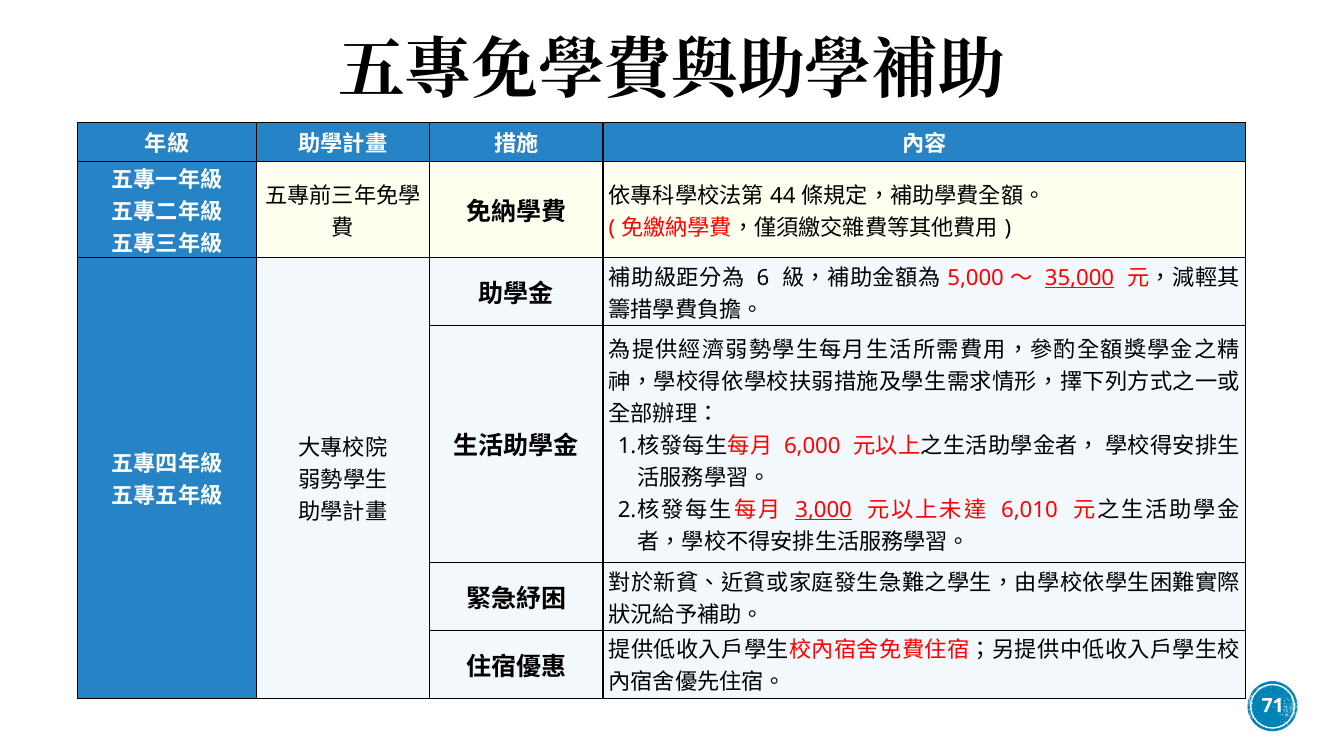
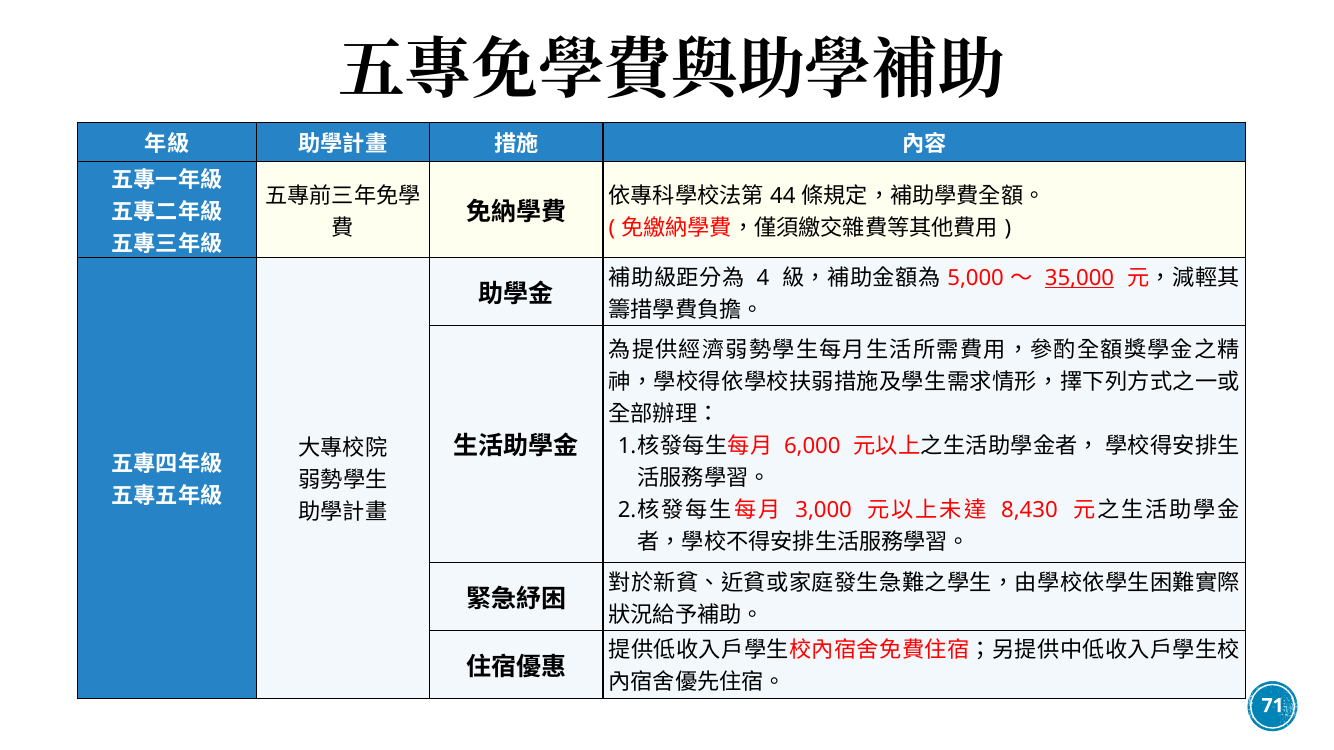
6: 6 -> 4 (763, 278)
3,000 underline: present -> none (824, 511)
6,010: 6,010 -> 8,430 (1029, 511)
